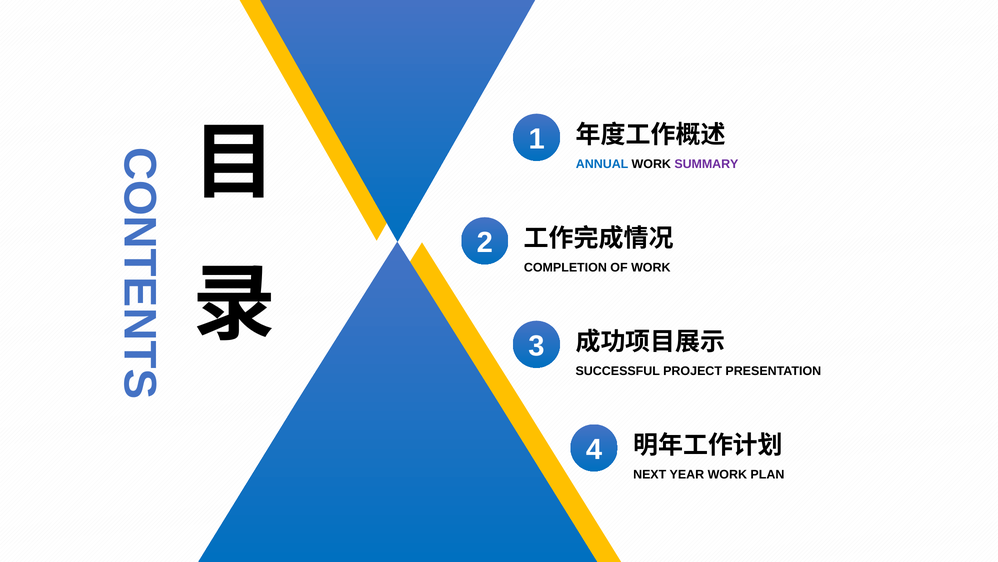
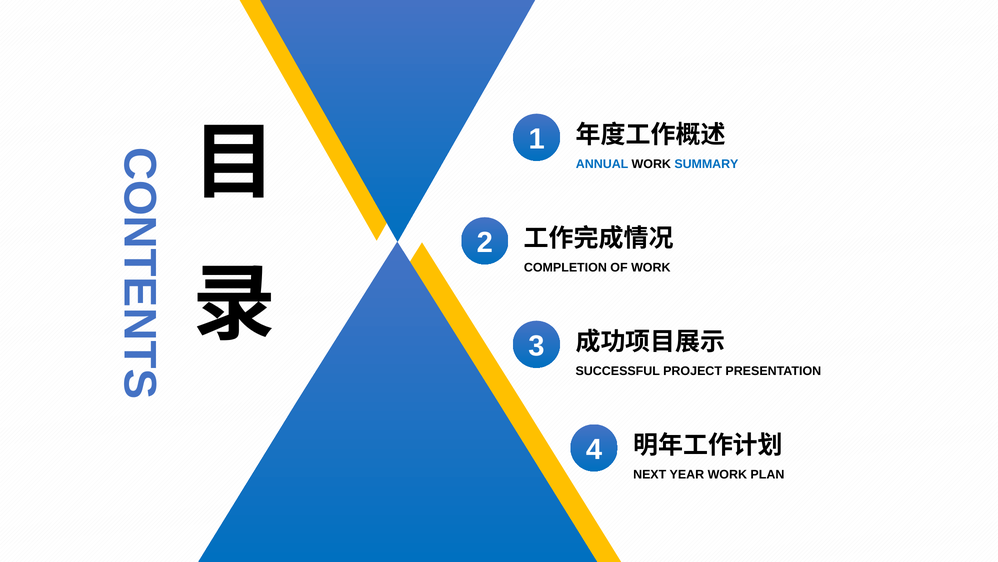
SUMMARY colour: purple -> blue (706, 164)
